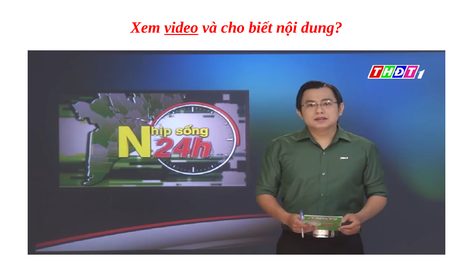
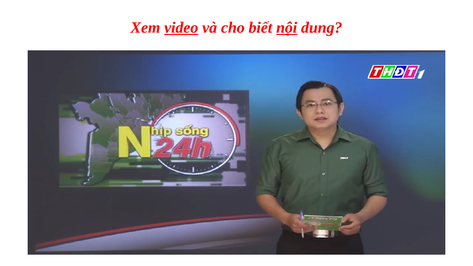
nội underline: none -> present (287, 28)
